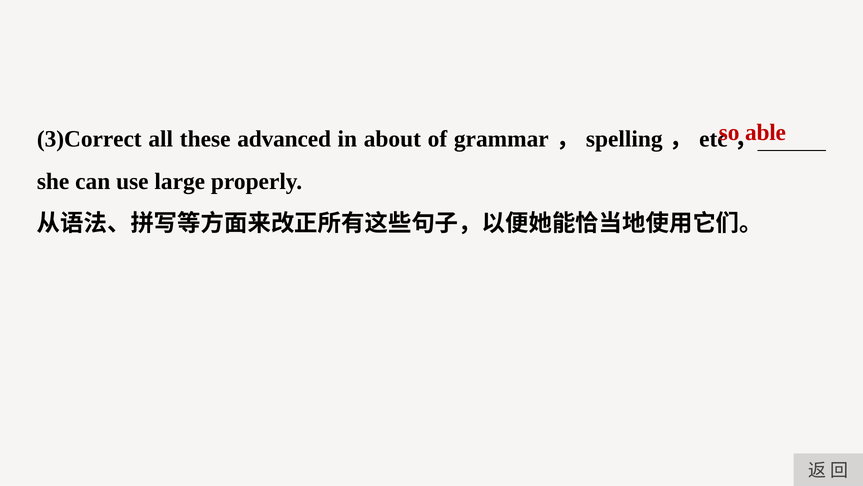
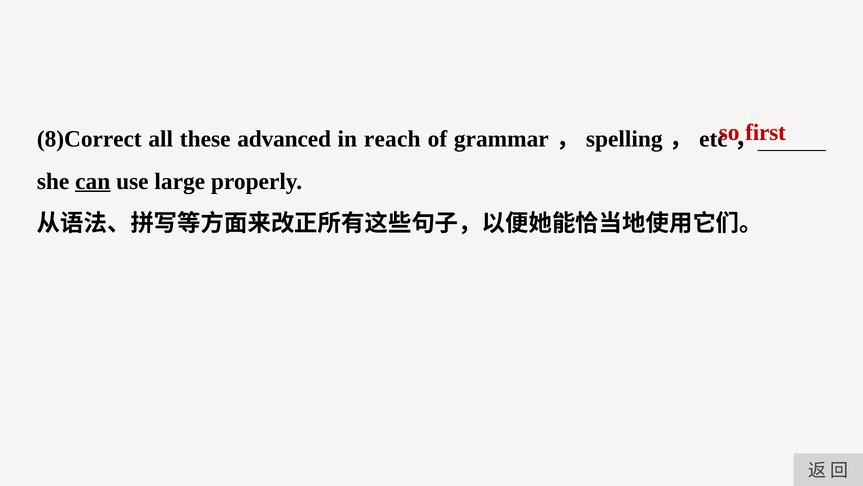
able: able -> first (766, 132)
3)Correct: 3)Correct -> 8)Correct (89, 139)
about: about -> reach (392, 139)
can underline: none -> present (93, 181)
